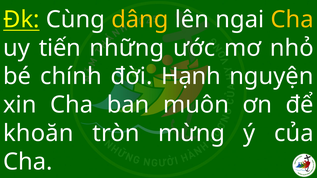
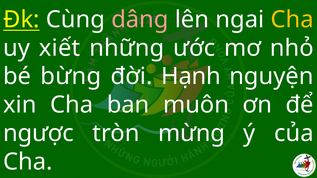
dâng colour: yellow -> pink (140, 19)
tiến: tiến -> xiết (60, 48)
chính: chính -> bừng (71, 77)
khoăn: khoăn -> ngược (38, 134)
